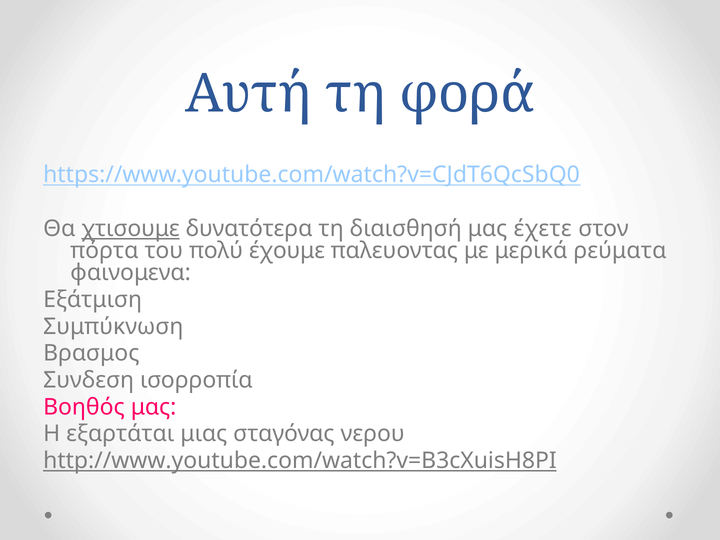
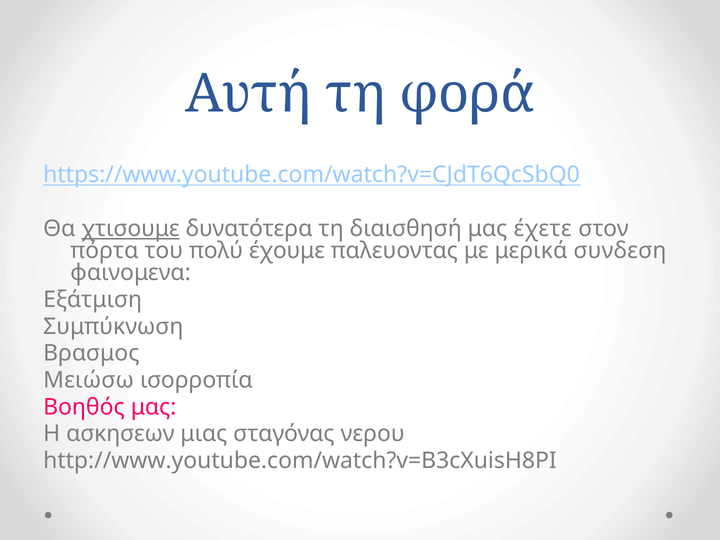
ρεύματα: ρεύματα -> συνδεση (620, 251)
Συνδεση: Συνδεση -> Μειώσω (89, 380)
εξαρτάται: εξαρτάται -> ασκησεων (120, 434)
http://www.youtube.com/watch?v=B3cXuisH8PI underline: present -> none (300, 461)
